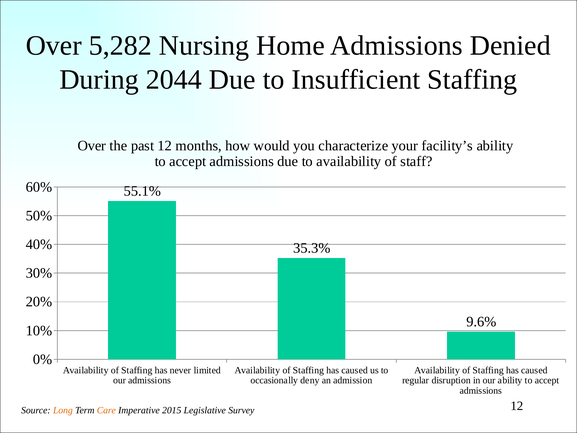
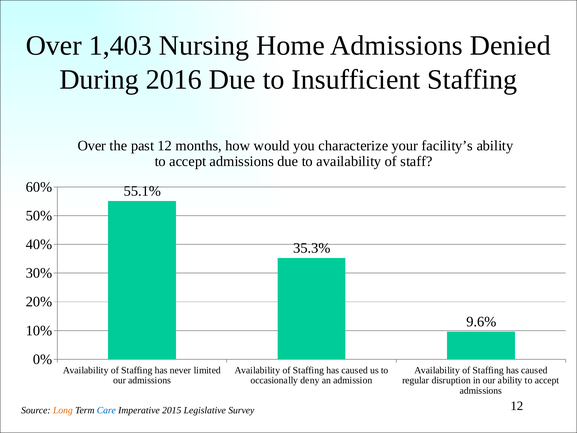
5,282: 5,282 -> 1,403 (120, 46)
2044: 2044 -> 2016 (174, 79)
Care colour: orange -> blue (106, 410)
